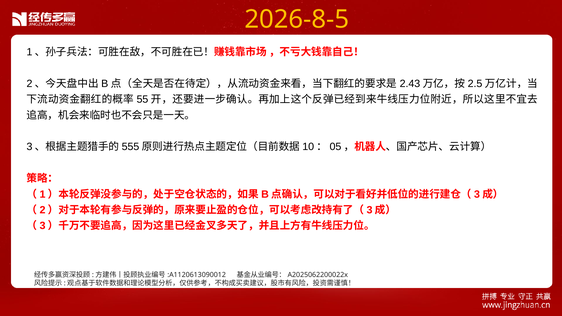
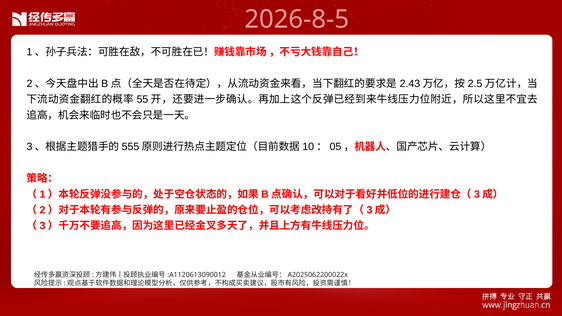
2026-8-5 colour: yellow -> pink (297, 19)
